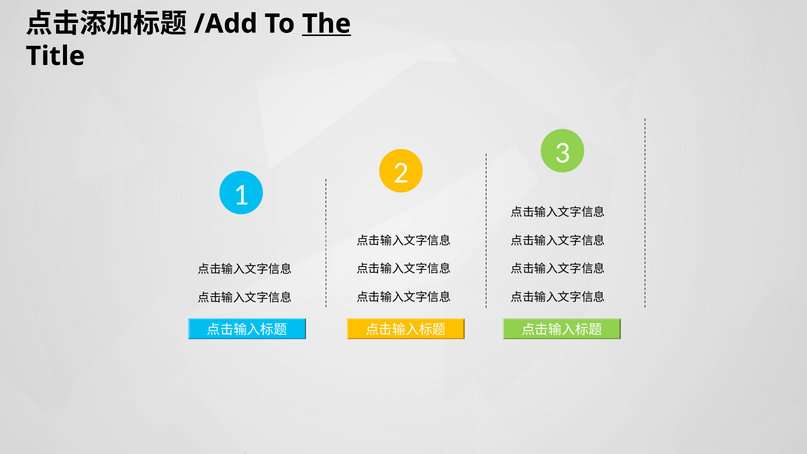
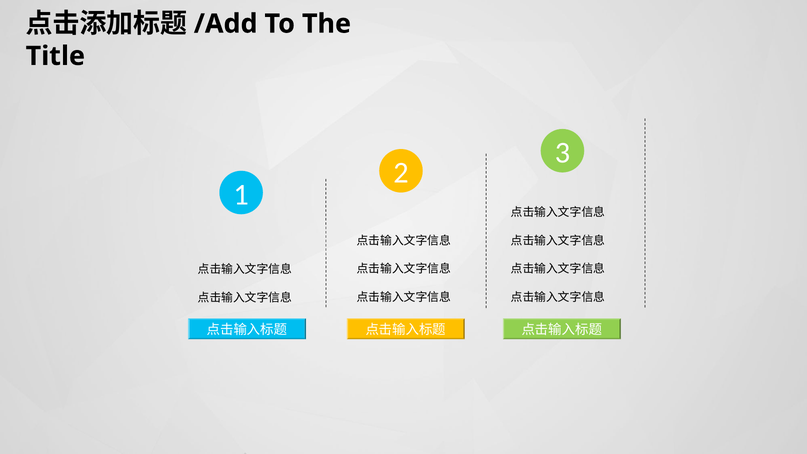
The underline: present -> none (327, 24)
